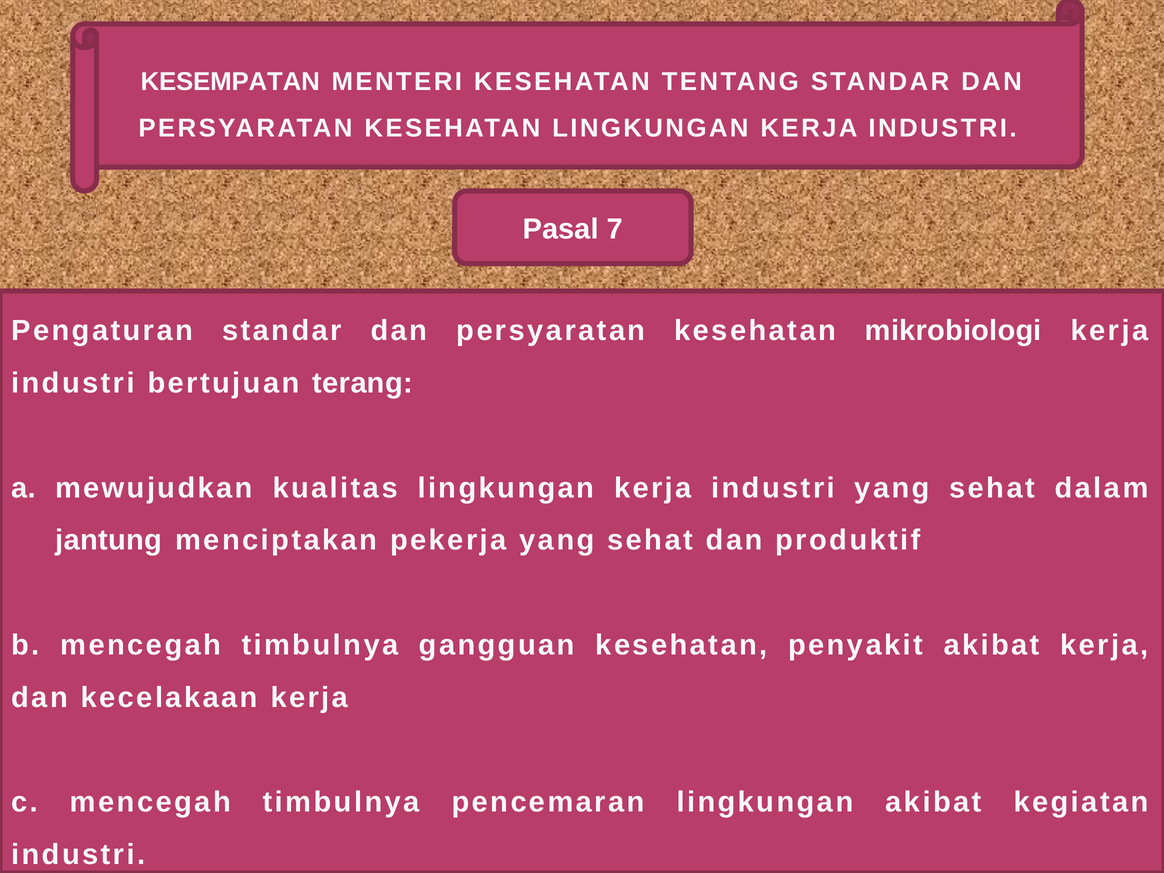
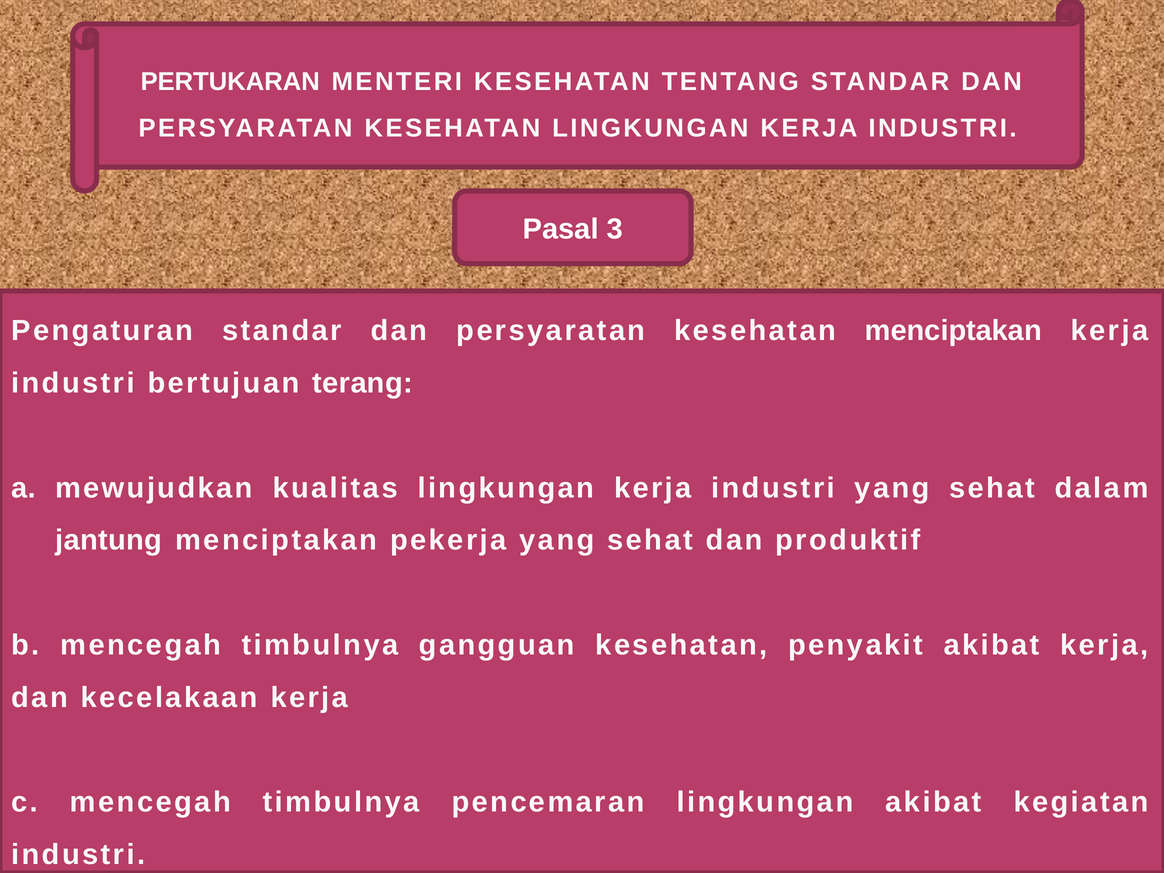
KESEMPATAN: KESEMPATAN -> PERTUKARAN (230, 82)
7: 7 -> 3 (615, 229)
kesehatan mikrobiologi: mikrobiologi -> menciptakan (953, 331)
